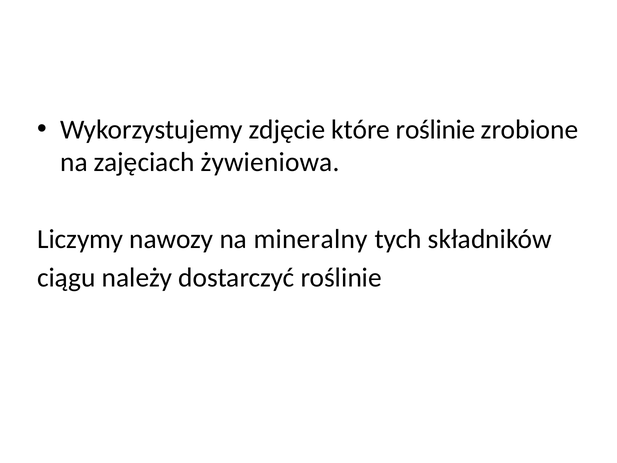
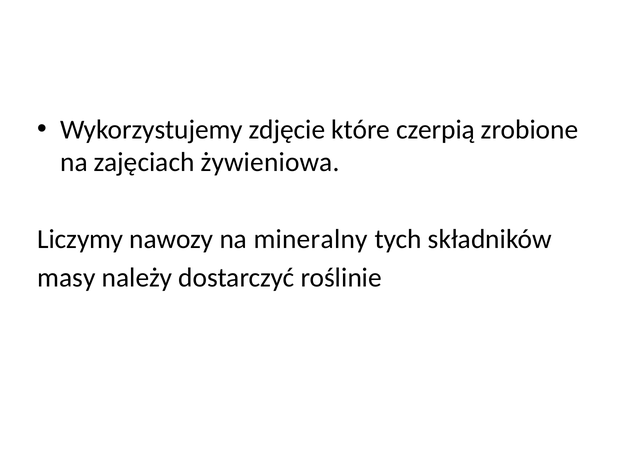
które roślinie: roślinie -> czerpią (436, 129)
ciągu: ciągu -> masy (66, 278)
